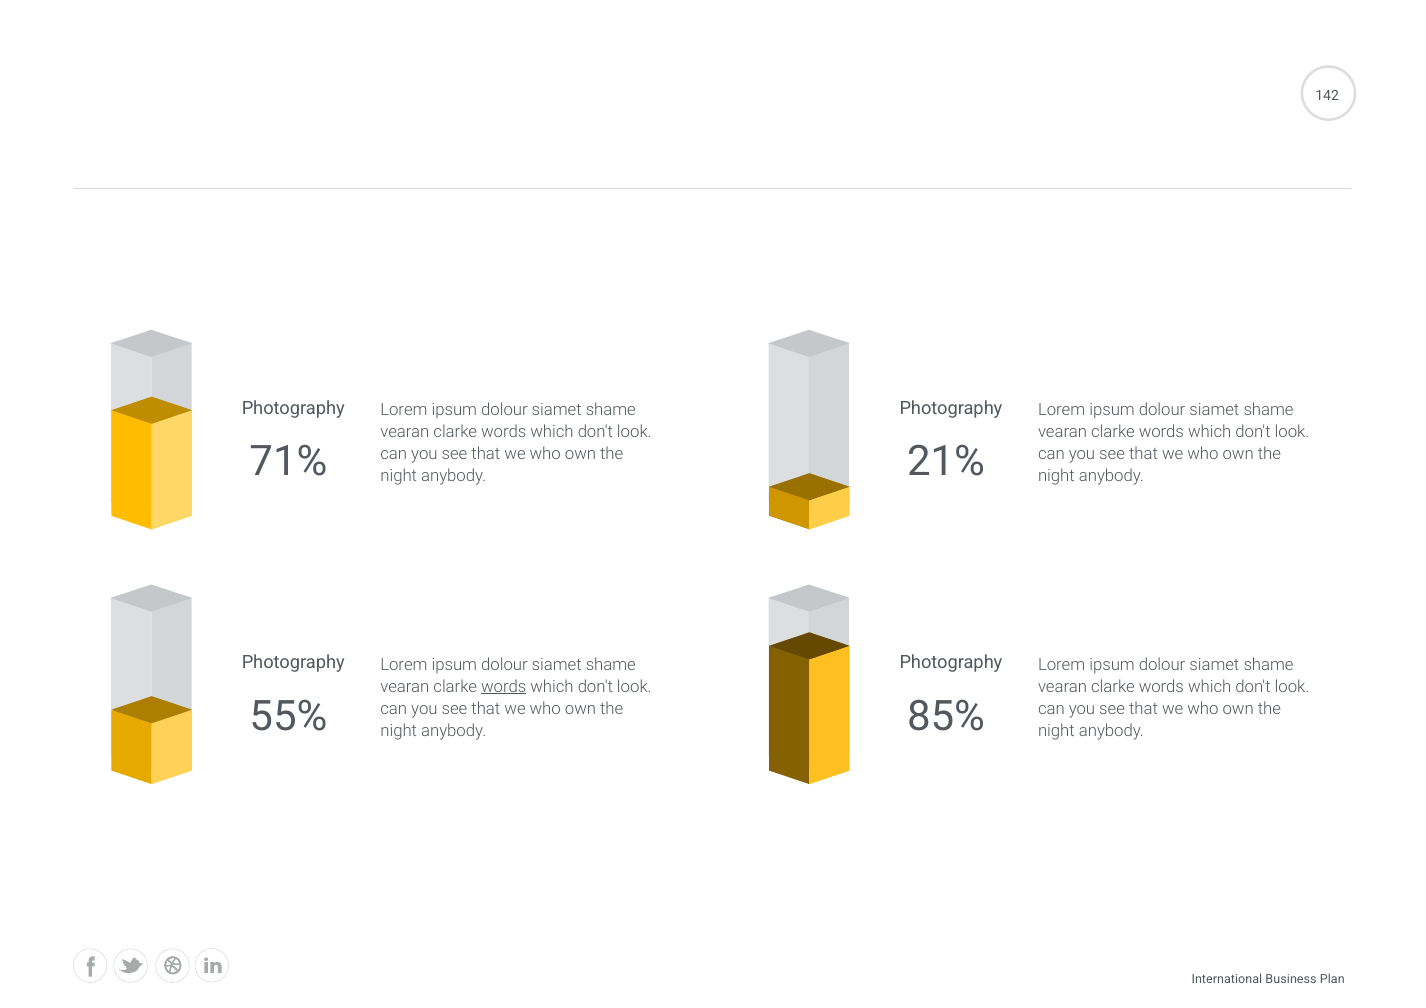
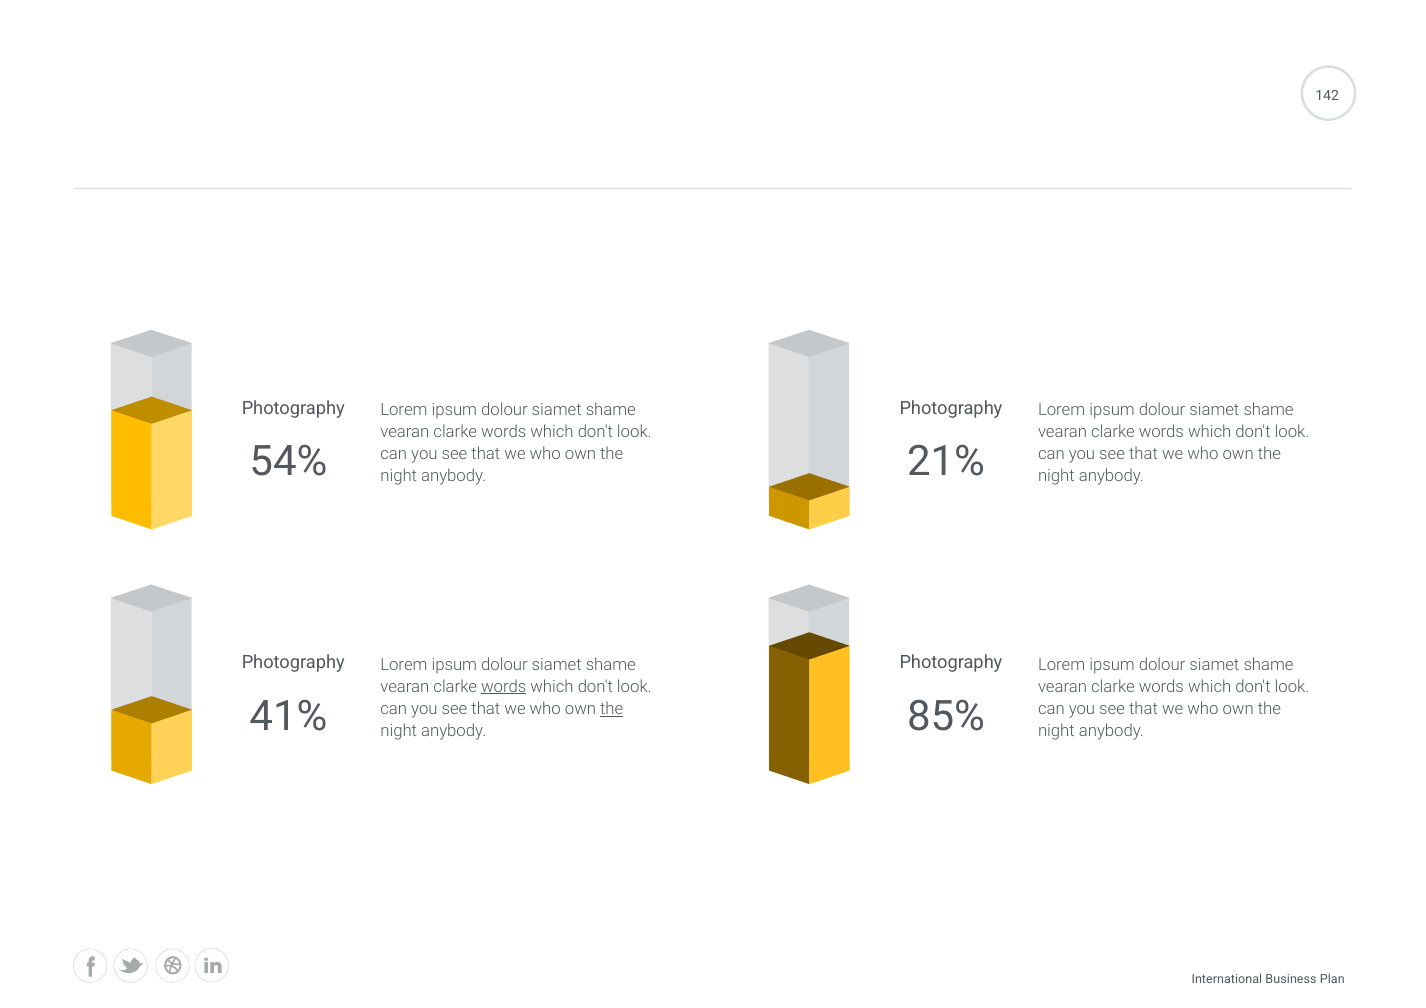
71%: 71% -> 54% (288, 462)
55%: 55% -> 41% (288, 717)
the underline: none -> present (612, 709)
